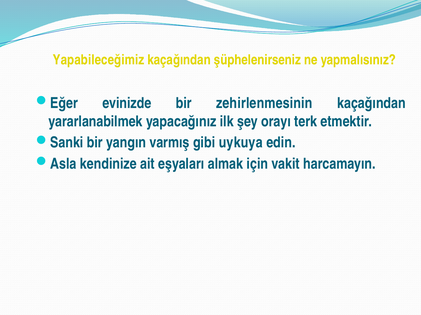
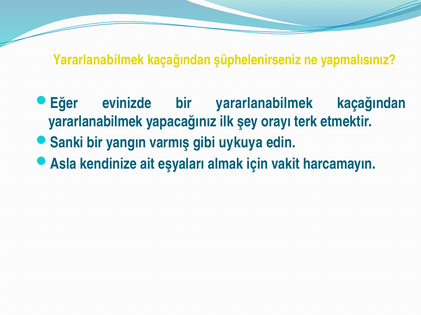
Yapabileceğimiz: Yapabileceğimiz -> Yararlanabilmek (99, 60)
bir zehirlenmesinin: zehirlenmesinin -> yararlanabilmek (264, 103)
